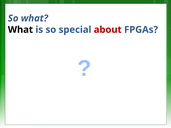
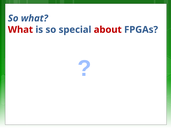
What colour: black -> red (20, 30)
